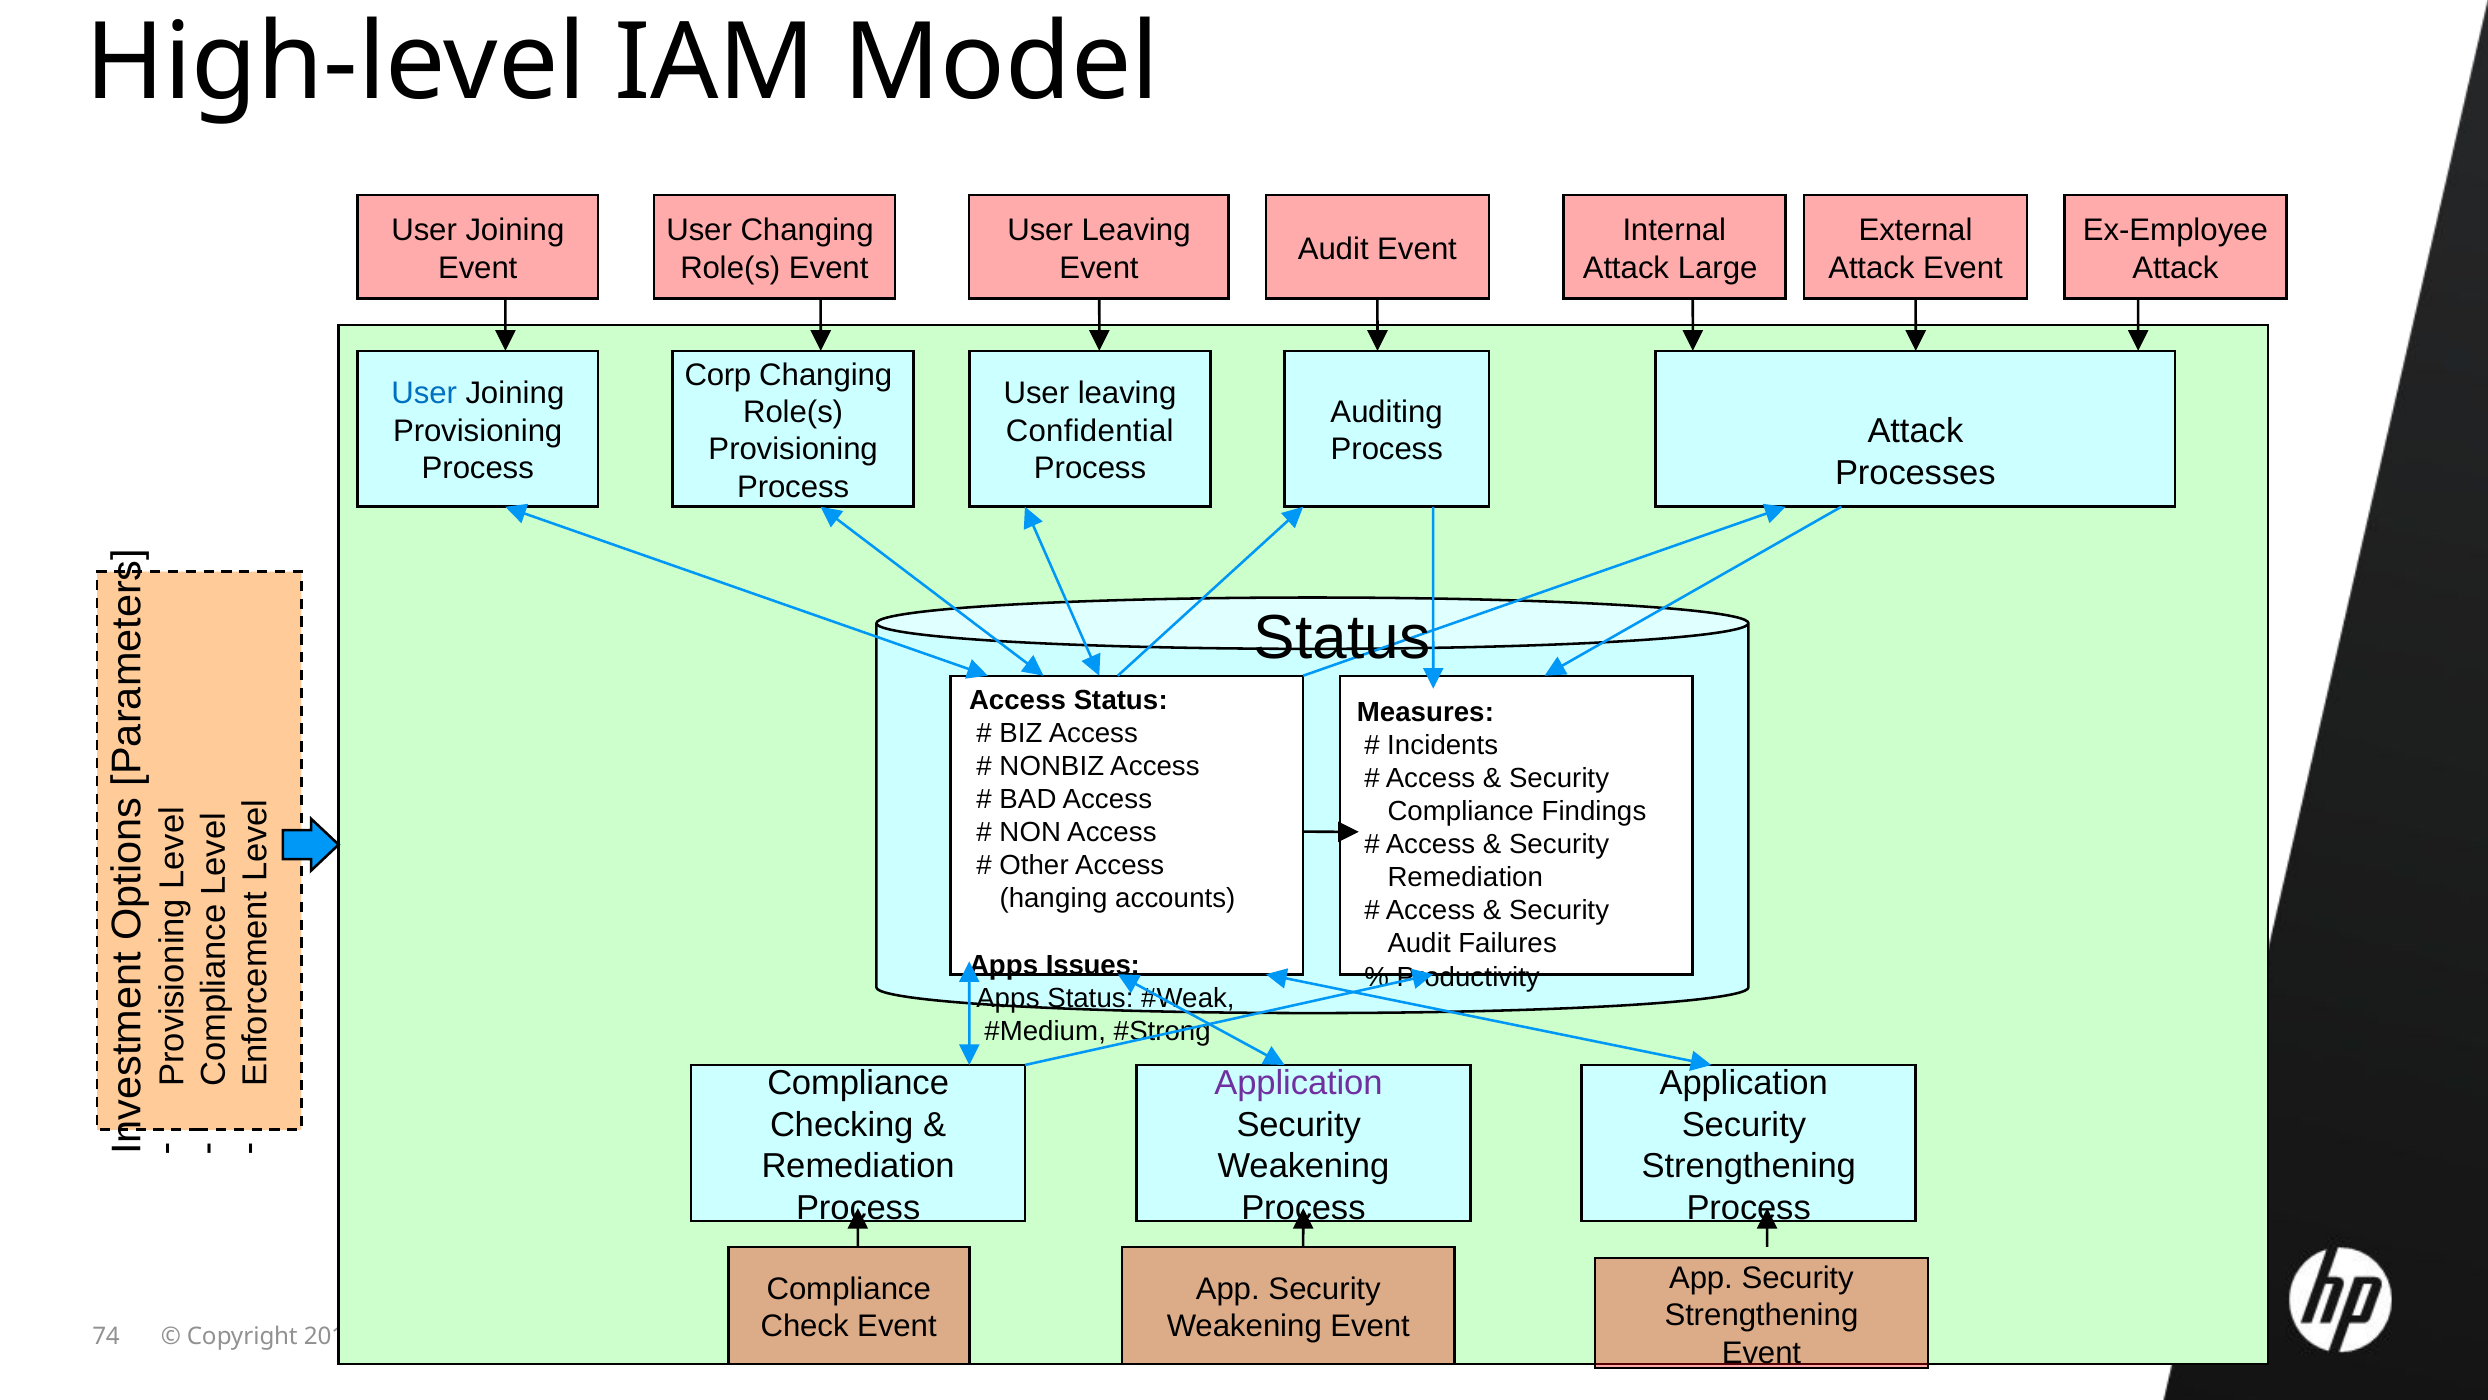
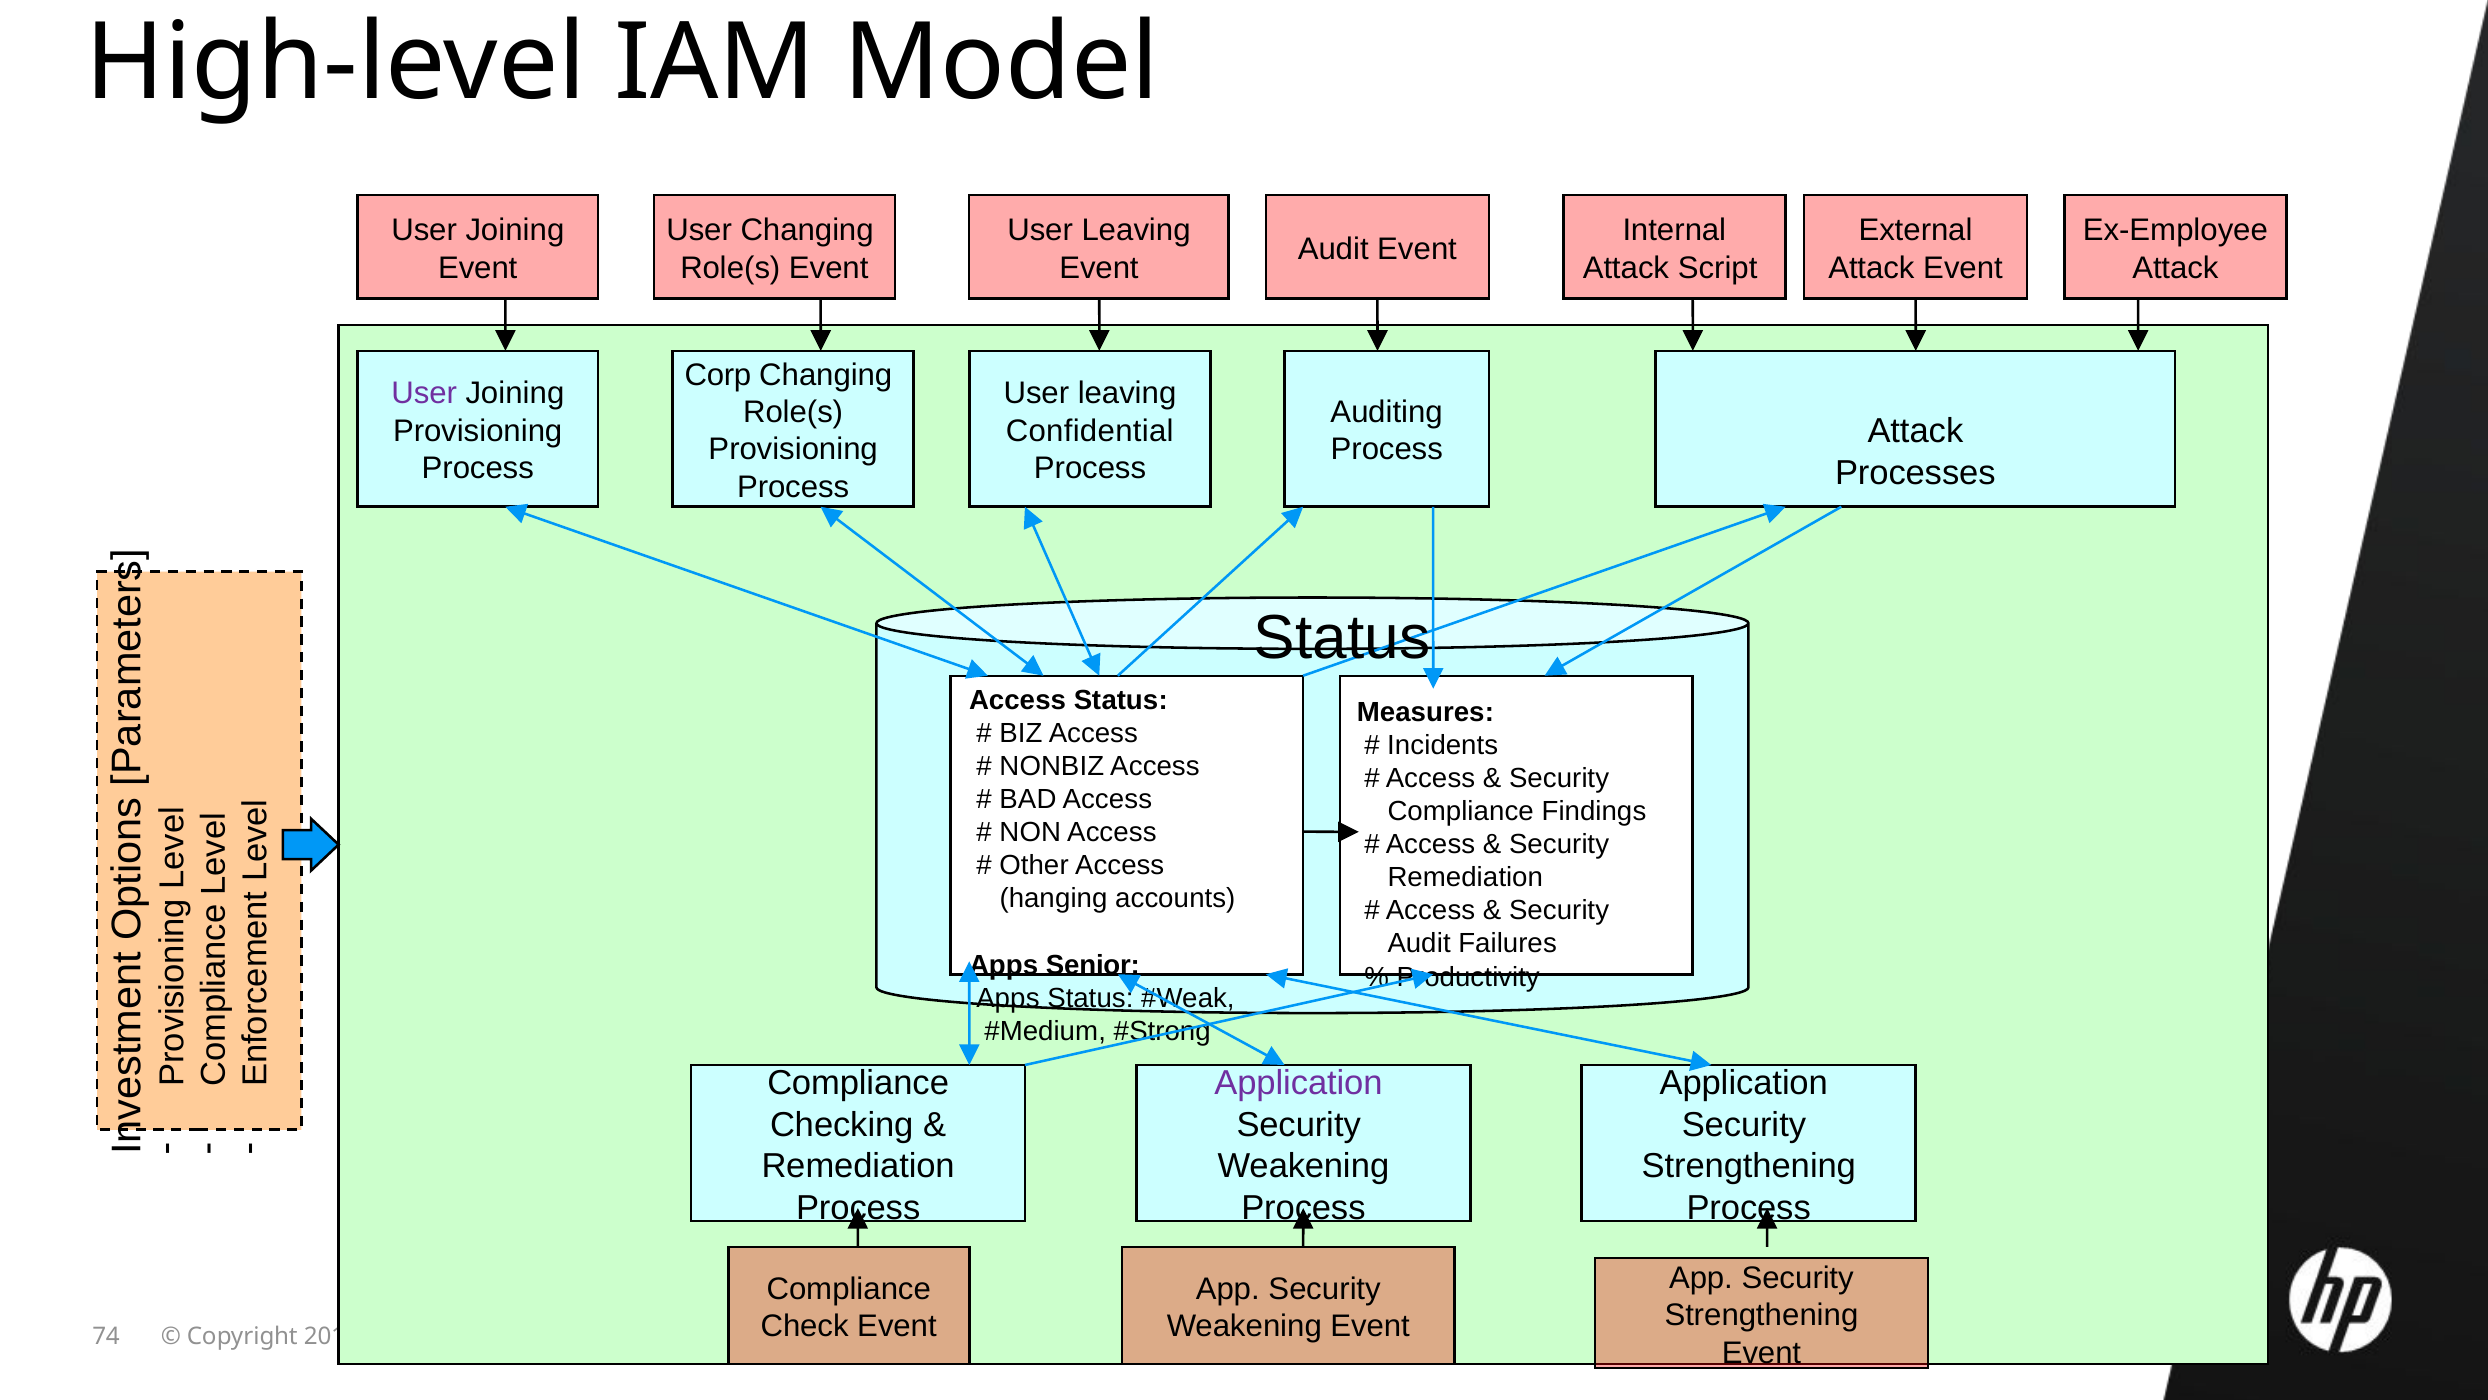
Large: Large -> Script (1718, 268)
User colour: blue -> purple (424, 393)
Issues: Issues -> Senior (1093, 965)
